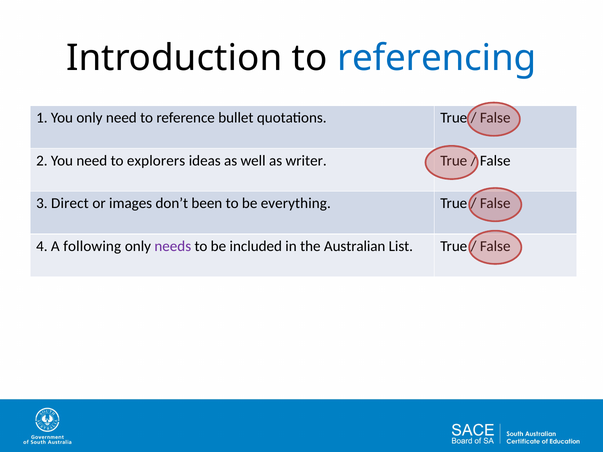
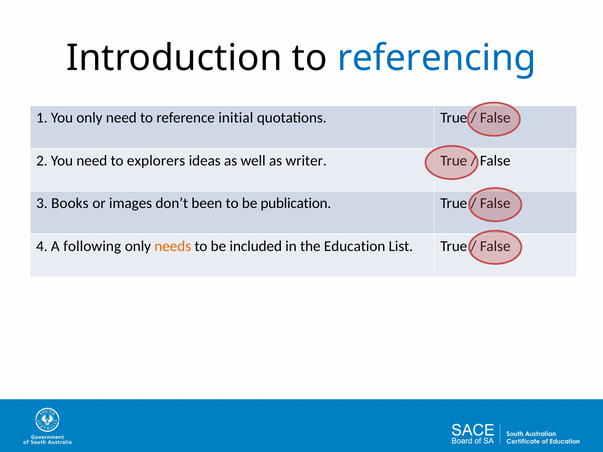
bullet: bullet -> initial (236, 118)
Direct: Direct -> Books (70, 204)
everything: everything -> publication (296, 204)
needs colour: purple -> orange (173, 246)
Australian: Australian -> Education (355, 246)
